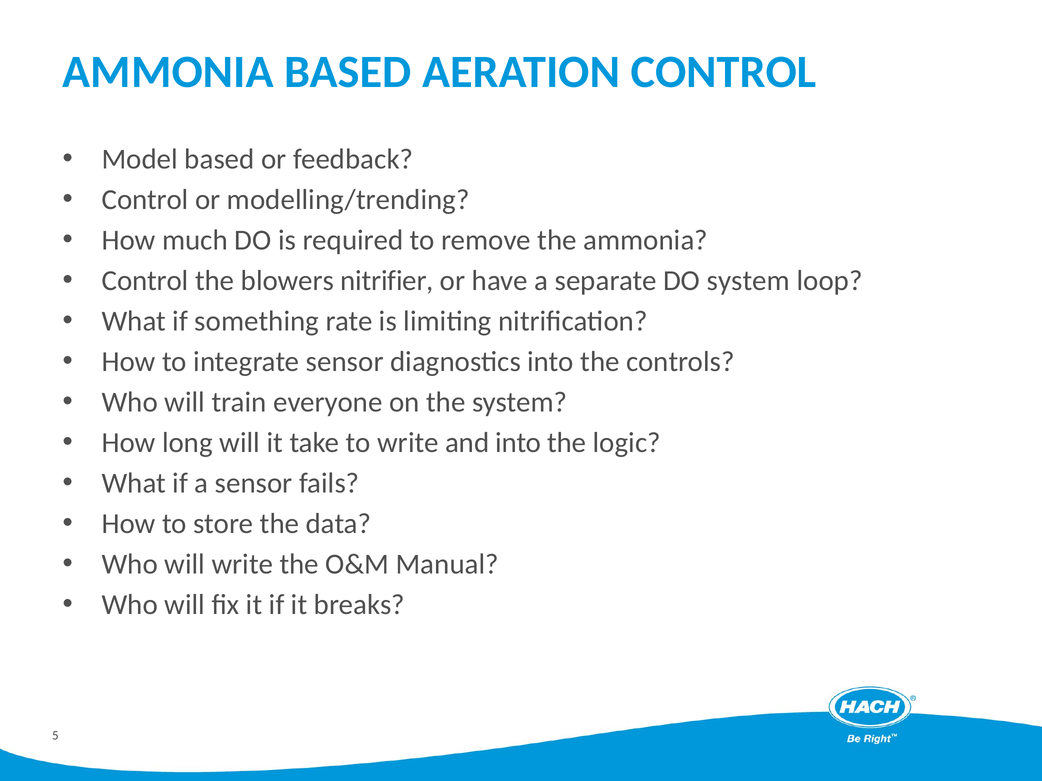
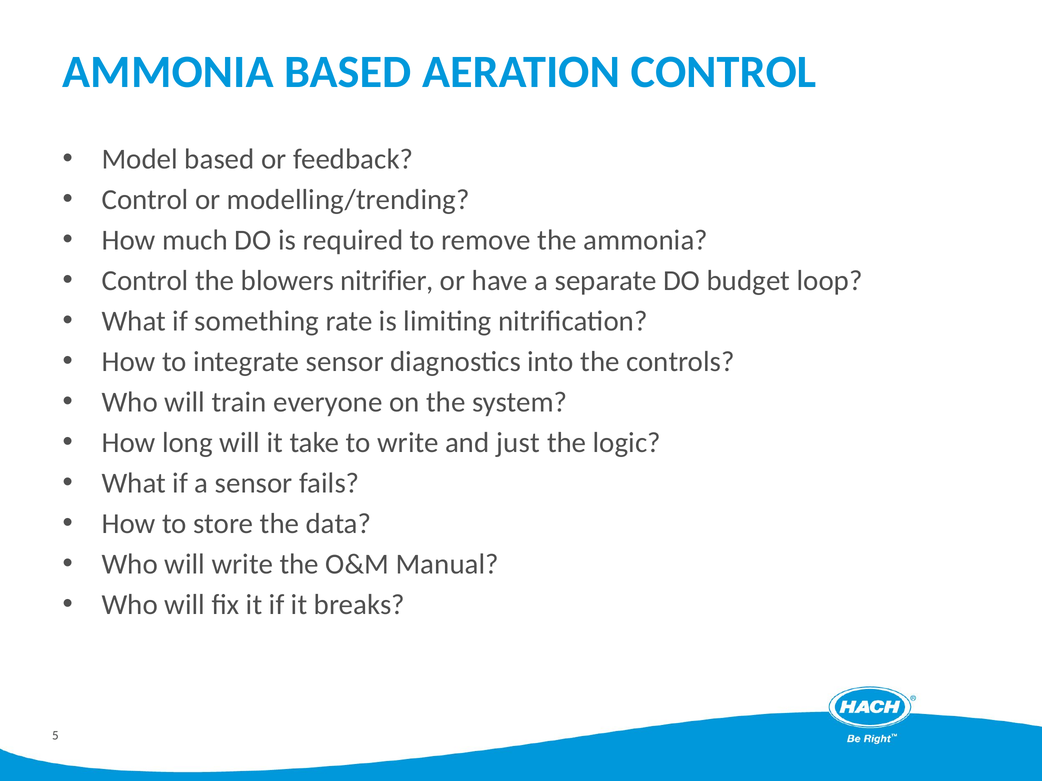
DO system: system -> budget (748, 281)
and into: into -> just (518, 443)
